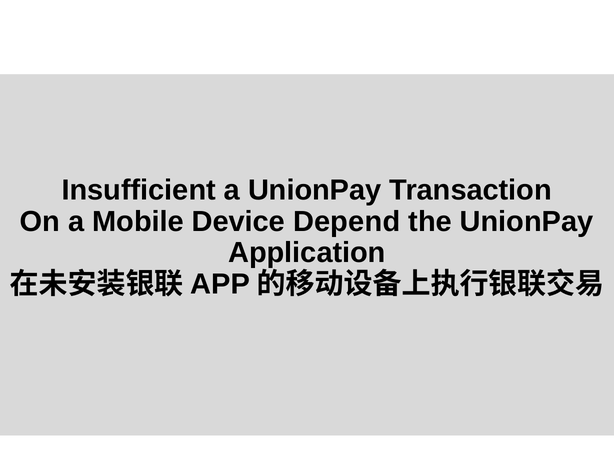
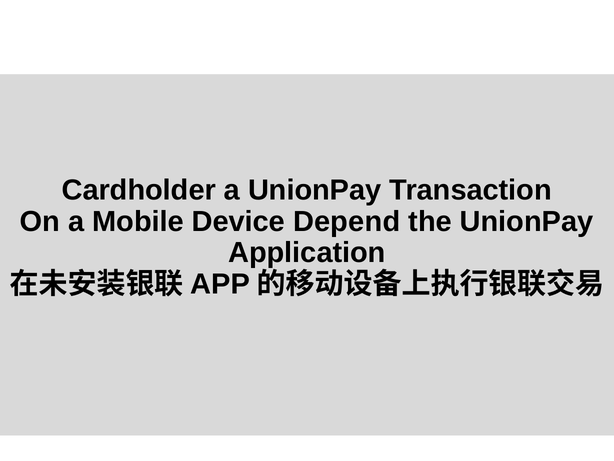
Insufficient: Insufficient -> Cardholder (139, 190)
